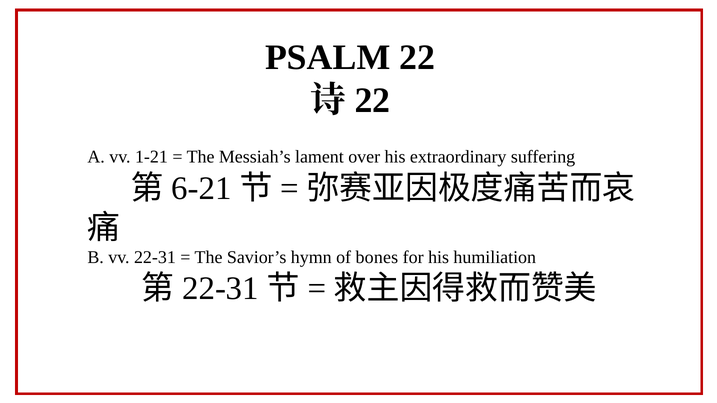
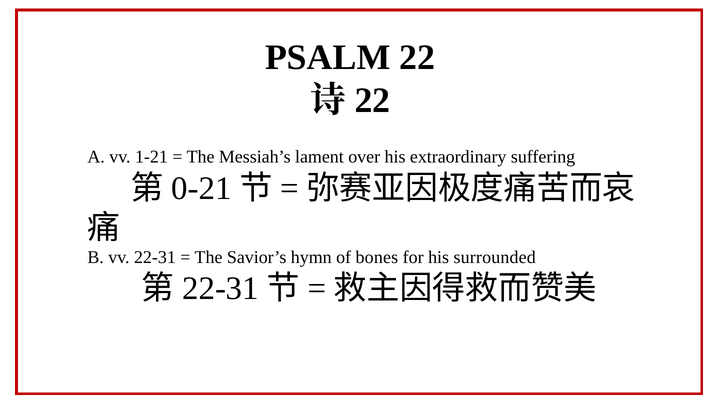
6-21: 6-21 -> 0-21 (202, 188)
humiliation: humiliation -> surrounded (495, 257)
